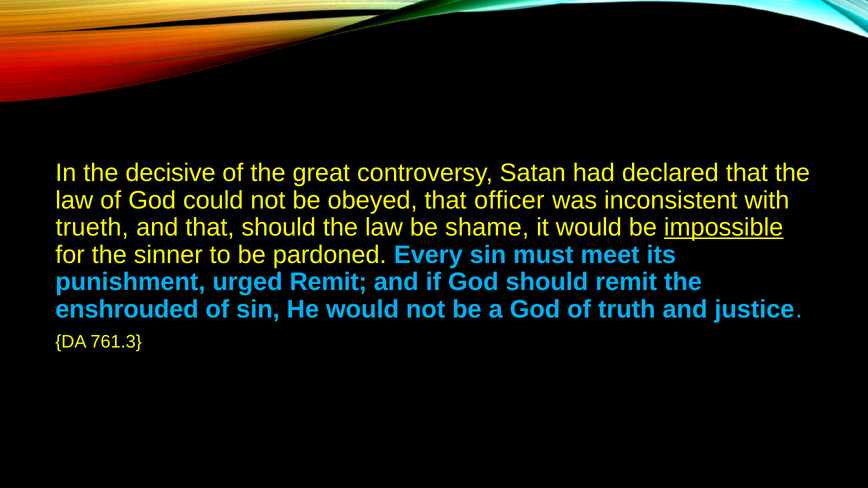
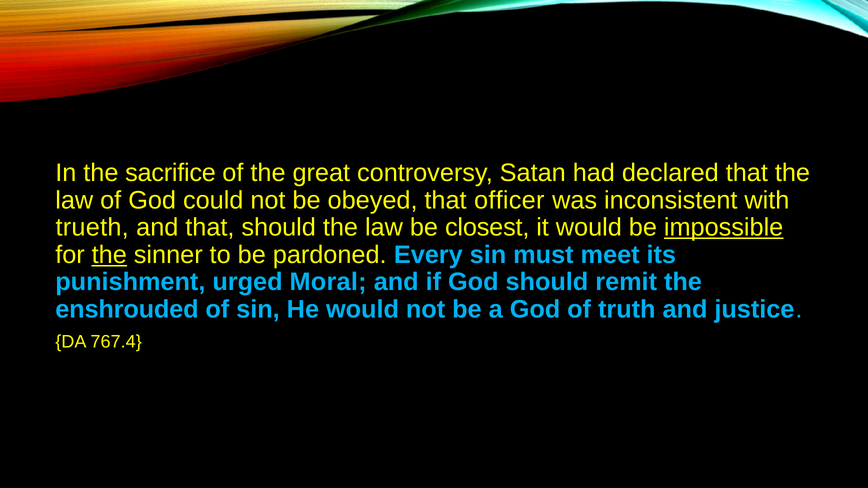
decisive: decisive -> sacrifice (171, 173)
shame: shame -> closest (487, 228)
the underline: none -> present (109, 255)
urged Remit: Remit -> Moral (328, 282)
761.3: 761.3 -> 767.4 (116, 342)
